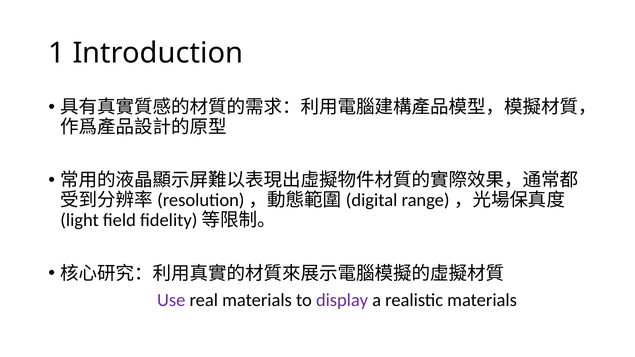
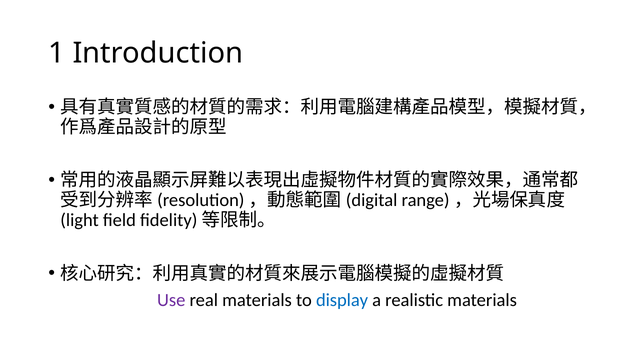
display colour: purple -> blue (342, 300)
